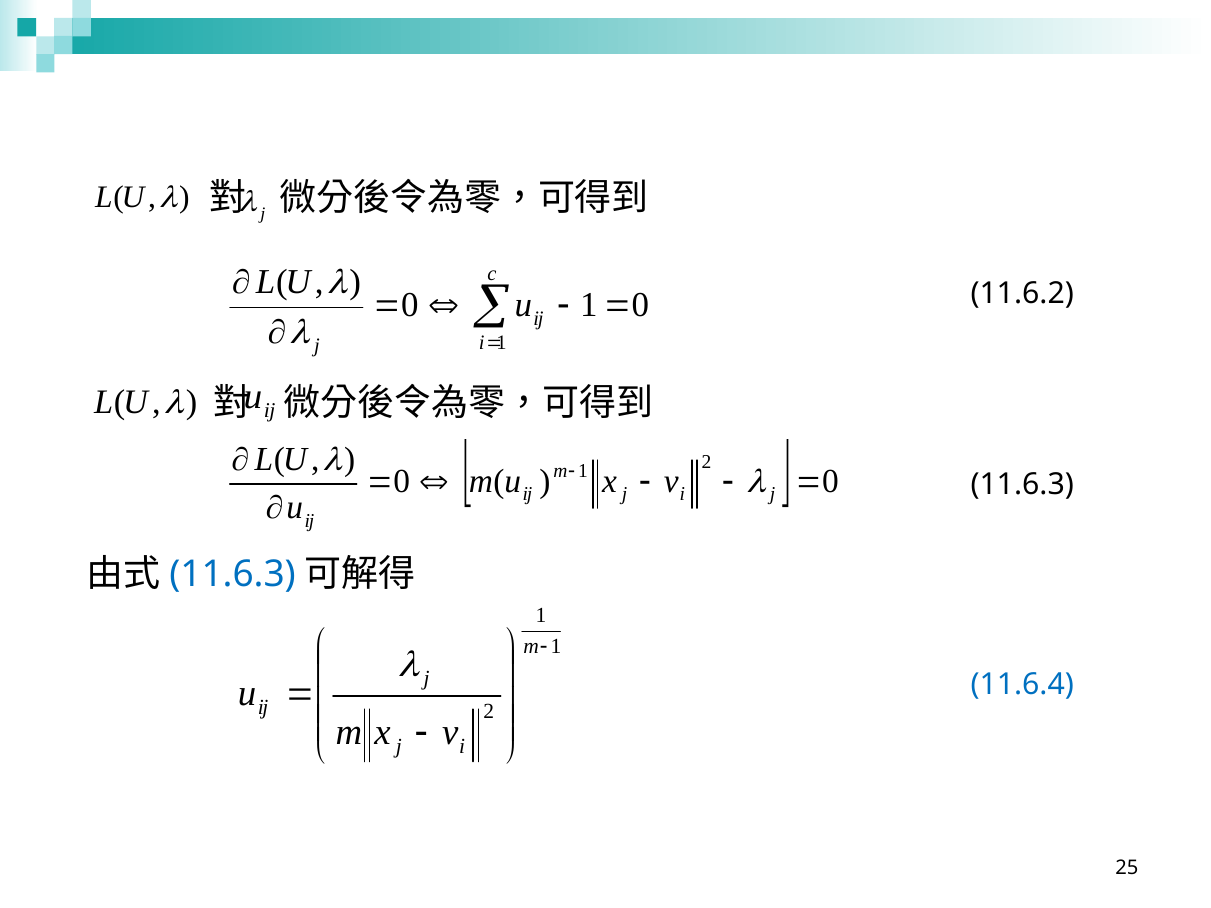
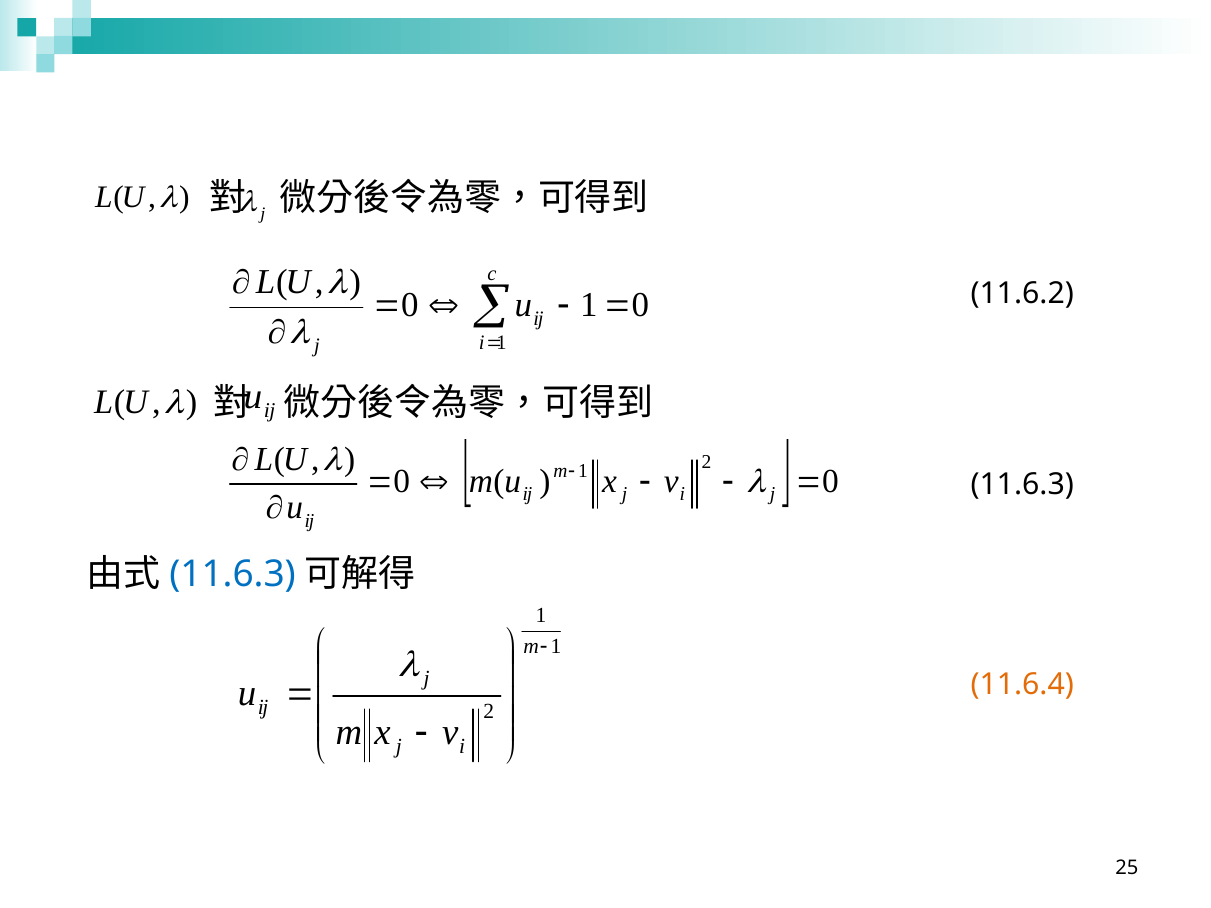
11.6.4 colour: blue -> orange (1022, 685)
